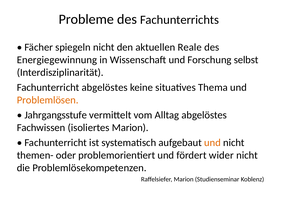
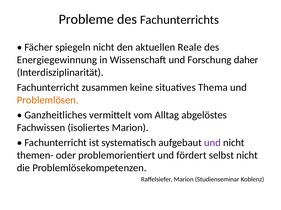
selbst: selbst -> daher (246, 60)
Fachunterricht abgelöstes: abgelöstes -> zusammen (105, 88)
Jahrgangsstufe: Jahrgangsstufe -> Ganzheitliches (56, 115)
und colour: orange -> purple (212, 143)
wider: wider -> selbst (221, 156)
